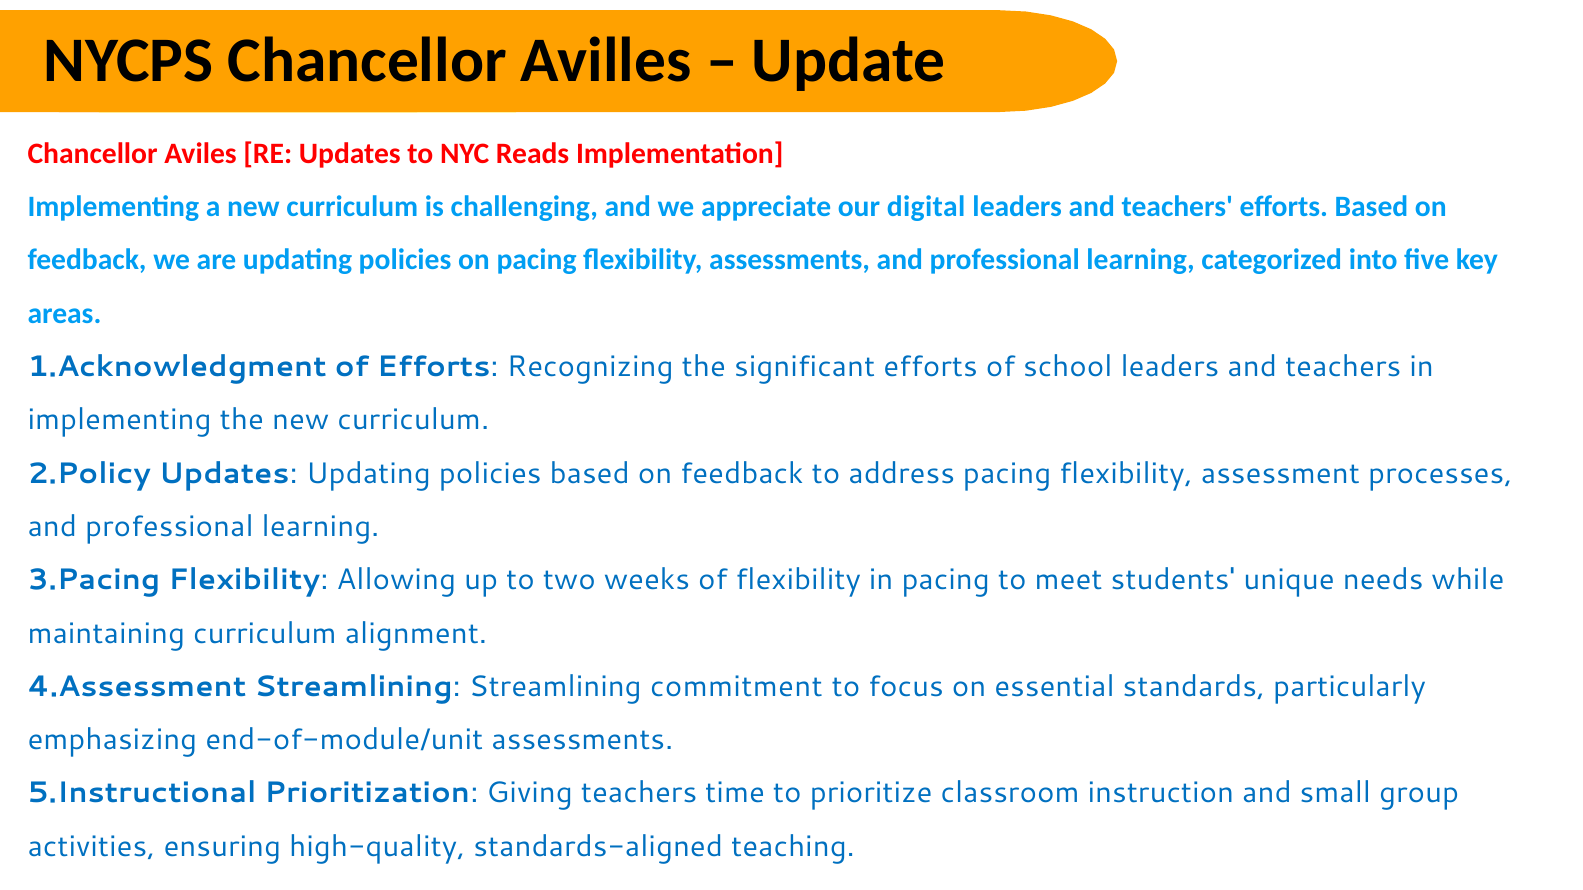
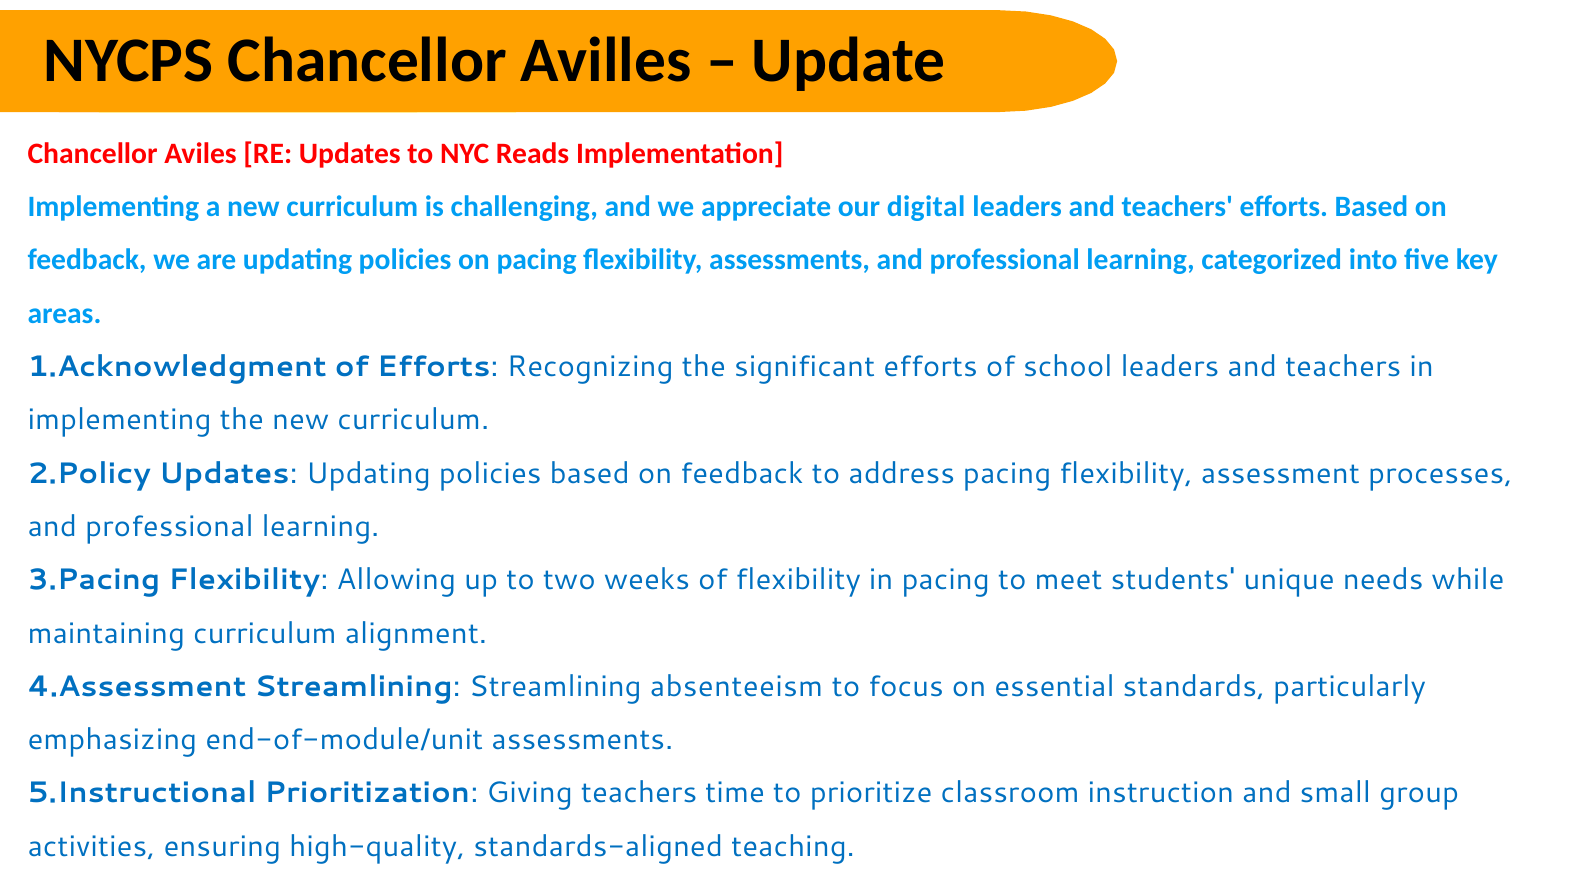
commitment: commitment -> absenteeism (737, 687)
